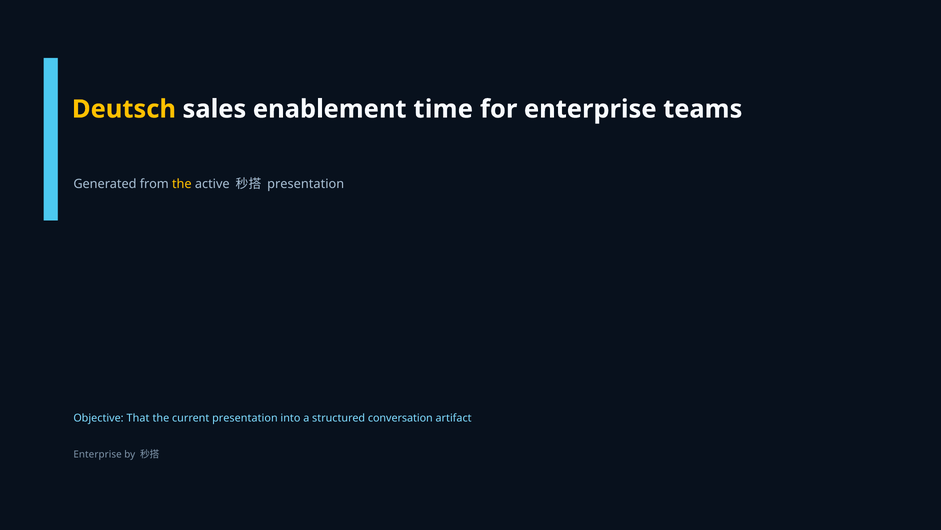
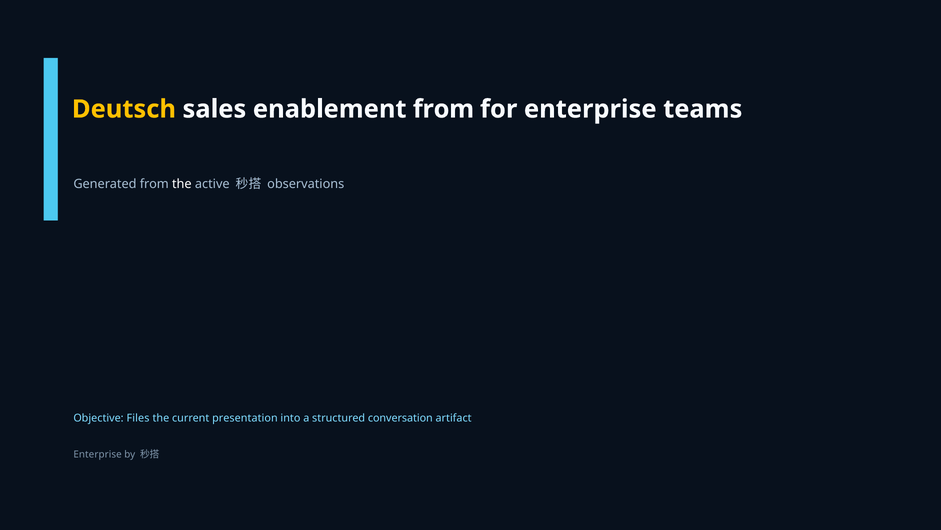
enablement time: time -> from (443, 109)
the colour: yellow -> white (182, 184)
presentation: presentation -> observations (306, 184)
That: That -> Files (138, 418)
